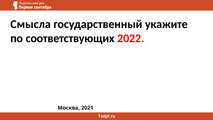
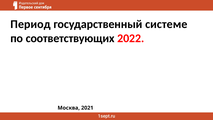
Смысла: Смысла -> Период (31, 24)
укажите: укажите -> системе (166, 24)
